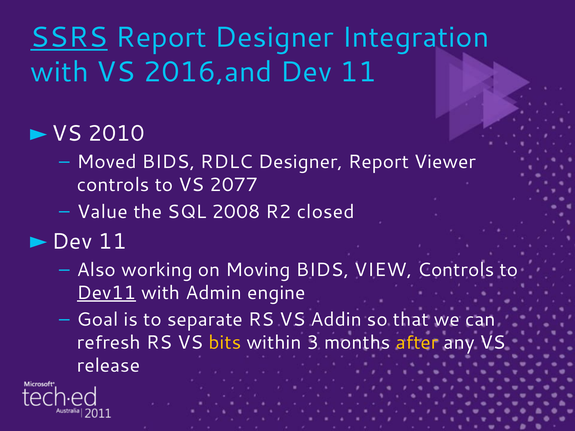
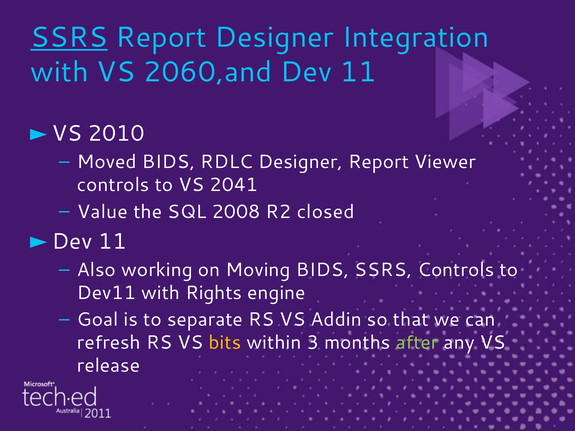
2016,and: 2016,and -> 2060,and (208, 72)
2077: 2077 -> 2041 (234, 185)
BIDS VIEW: VIEW -> SSRS (383, 270)
Dev11 underline: present -> none (106, 293)
Admin: Admin -> Rights (214, 293)
after colour: yellow -> light green (417, 343)
